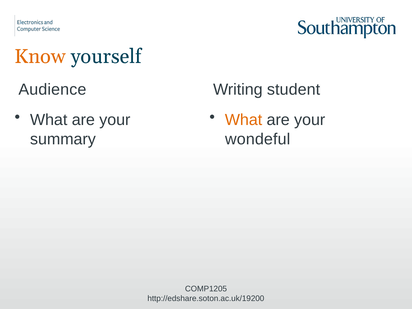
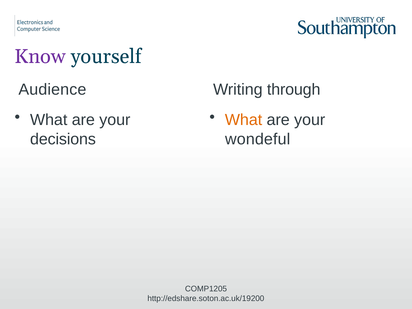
Know colour: orange -> purple (40, 56)
student: student -> through (294, 89)
summary: summary -> decisions (63, 139)
